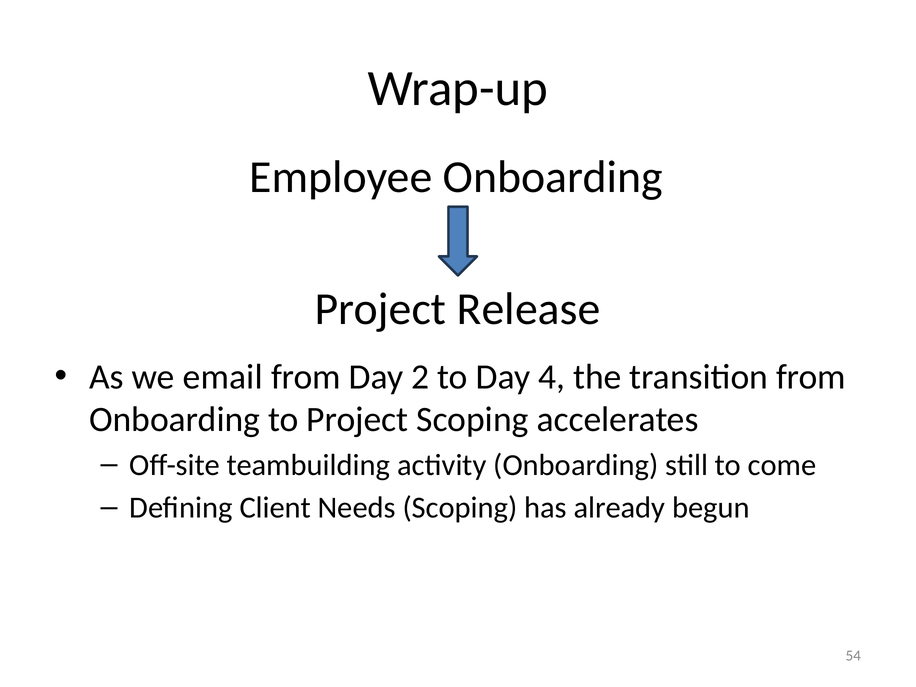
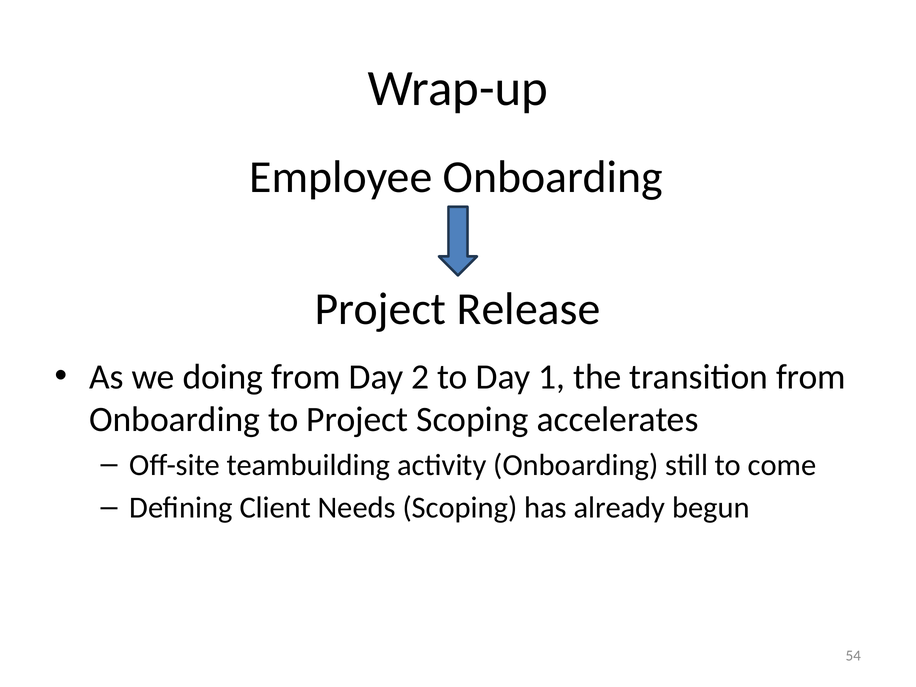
email: email -> doing (223, 377)
4: 4 -> 1 (552, 377)
